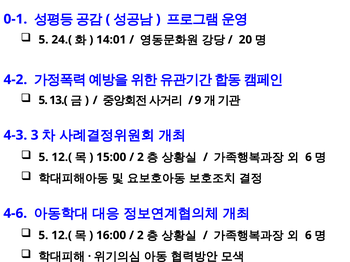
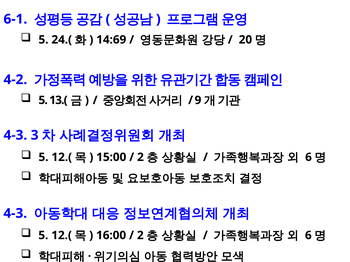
0-1: 0-1 -> 6-1 (15, 19)
14:01: 14:01 -> 14:69 (111, 40)
4-6: 4-6 -> 4-3 (15, 214)
